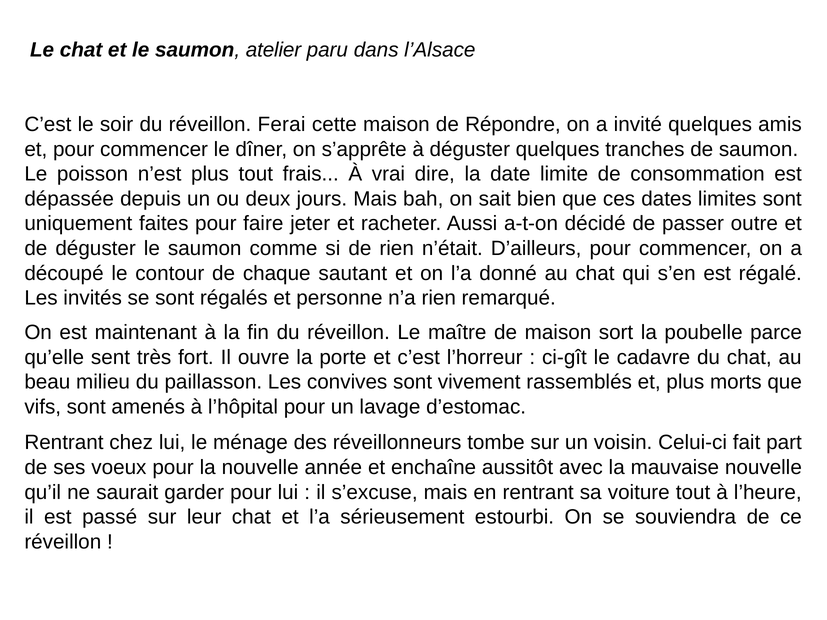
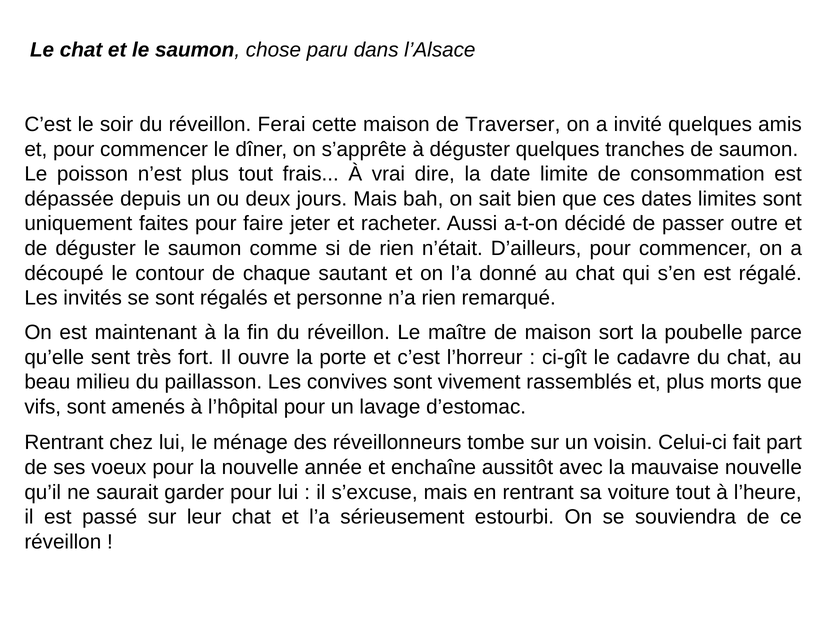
atelier: atelier -> chose (273, 50)
Répondre: Répondre -> Traverser (513, 124)
